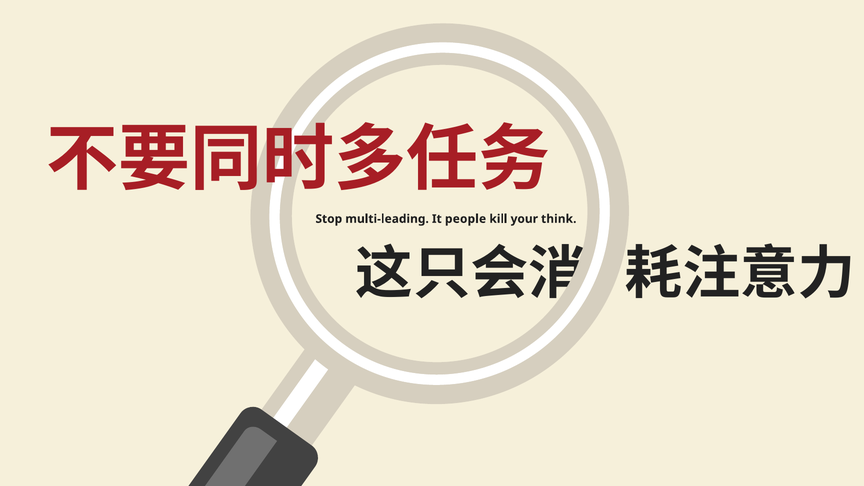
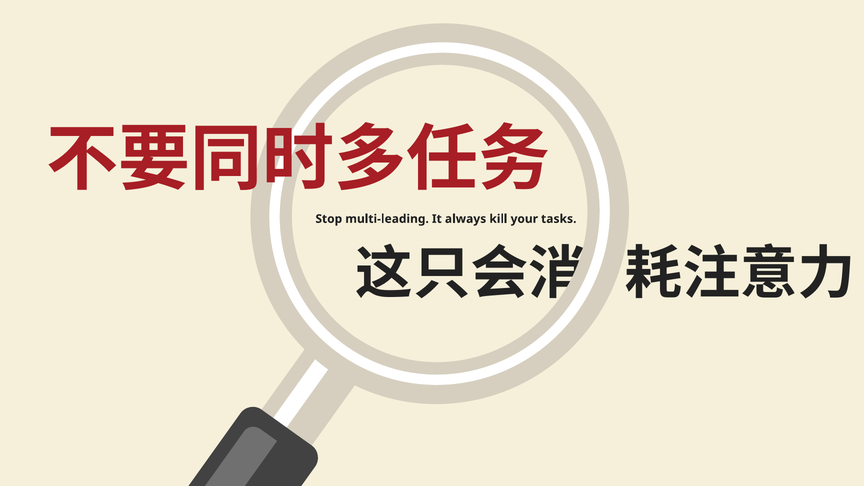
people: people -> always (466, 219)
think: think -> tasks (559, 219)
